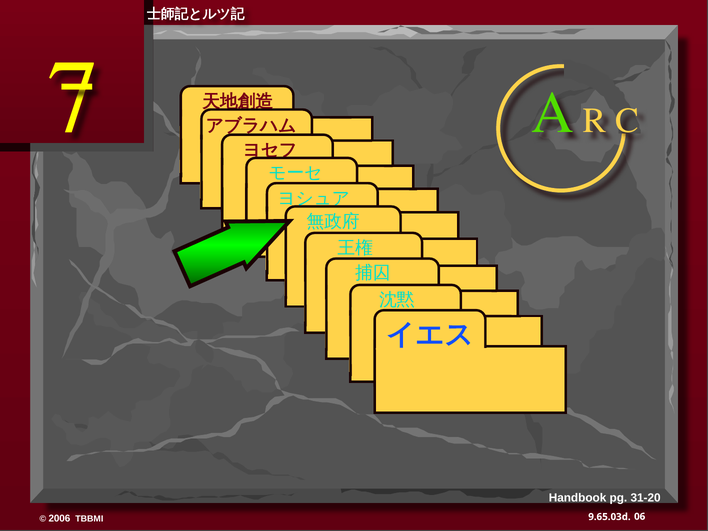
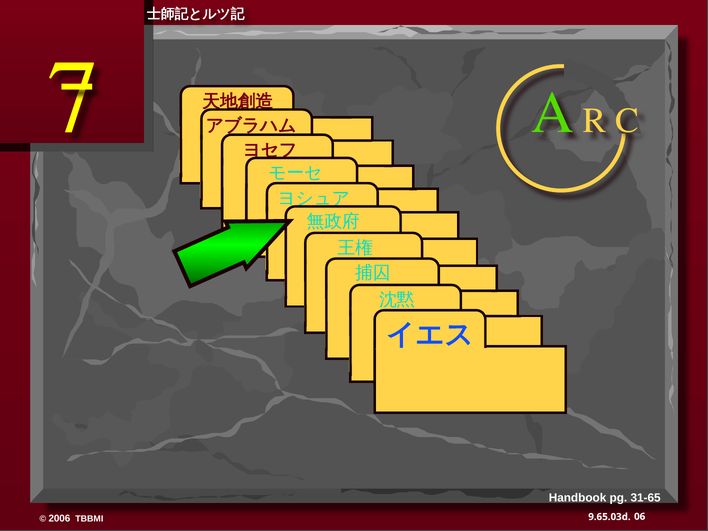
31-20: 31-20 -> 31-65 (646, 498)
